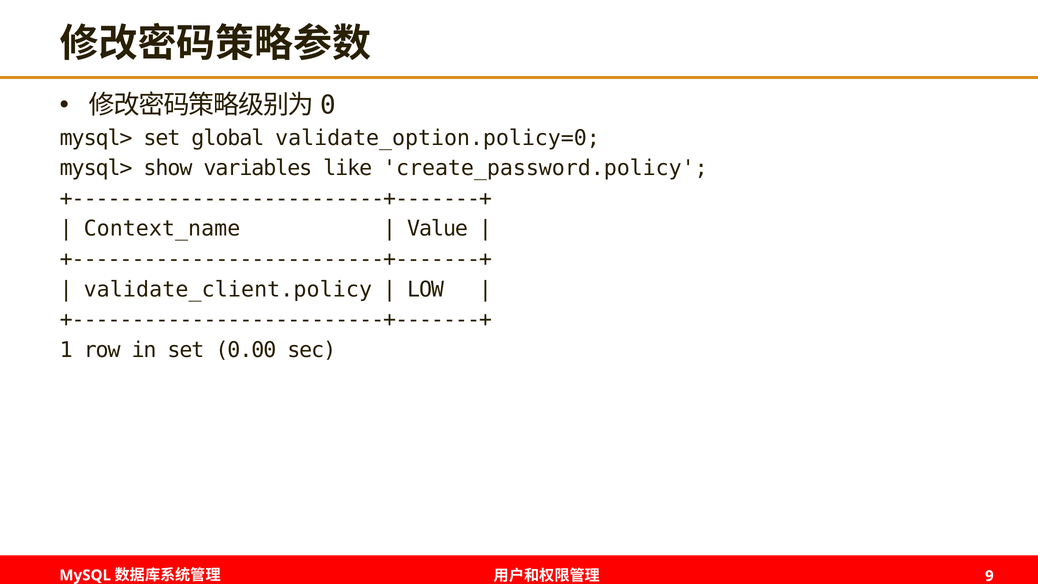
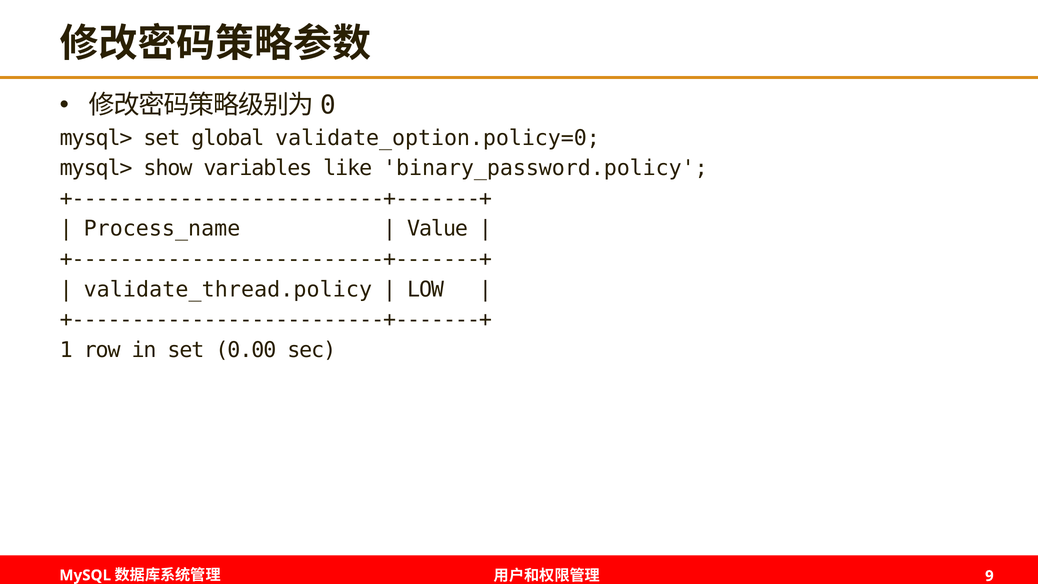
create_password.policy: create_password.policy -> binary_password.policy (545, 168)
Context_name: Context_name -> Process_name (162, 229)
validate_client.policy: validate_client.policy -> validate_thread.policy (228, 289)
